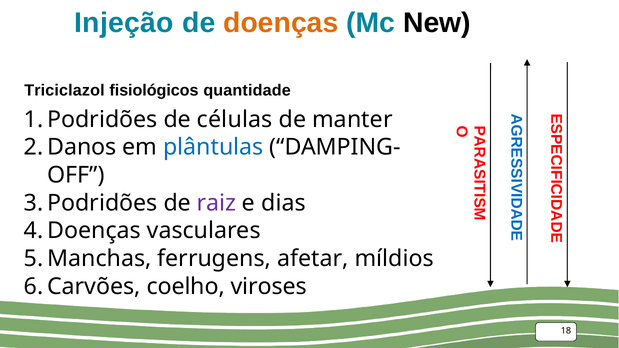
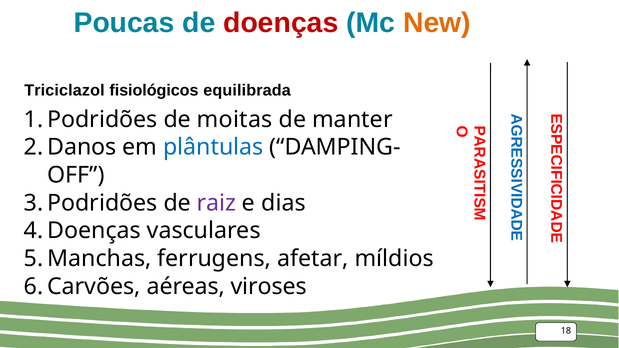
Injeção: Injeção -> Poucas (124, 23)
doenças colour: orange -> red (281, 23)
New colour: black -> orange (437, 23)
quantidade: quantidade -> equilibrada (247, 91)
células: células -> moitas (235, 119)
coelho: coelho -> aéreas (186, 287)
